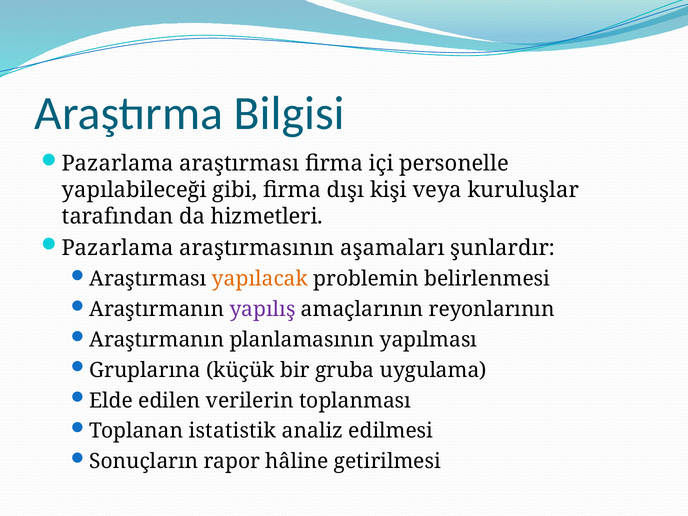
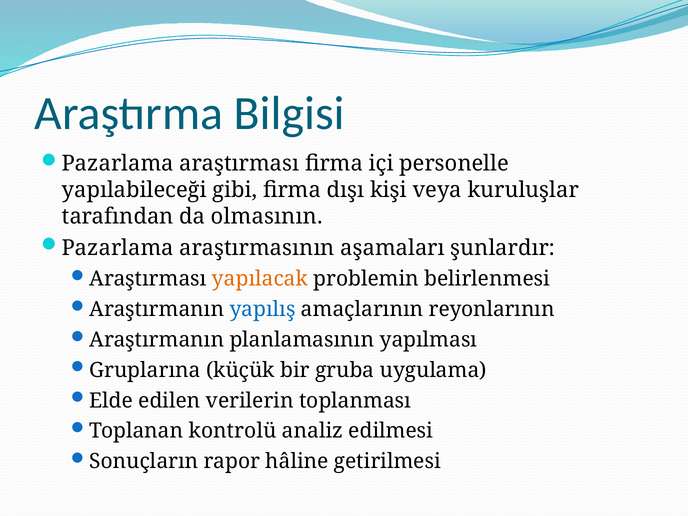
hizmetleri: hizmetleri -> olmasının (267, 216)
yapılış colour: purple -> blue (263, 309)
istatistik: istatistik -> kontrolü (233, 431)
